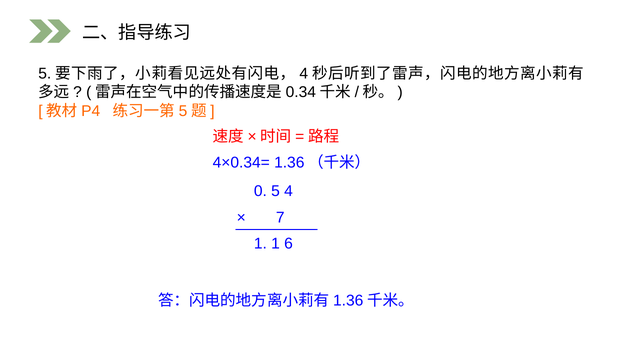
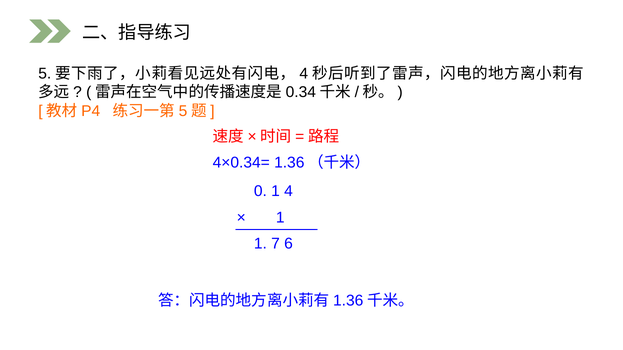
0 5: 5 -> 1 (276, 191)
7: 7 -> 1 (280, 218)
1 1: 1 -> 7 (276, 244)
